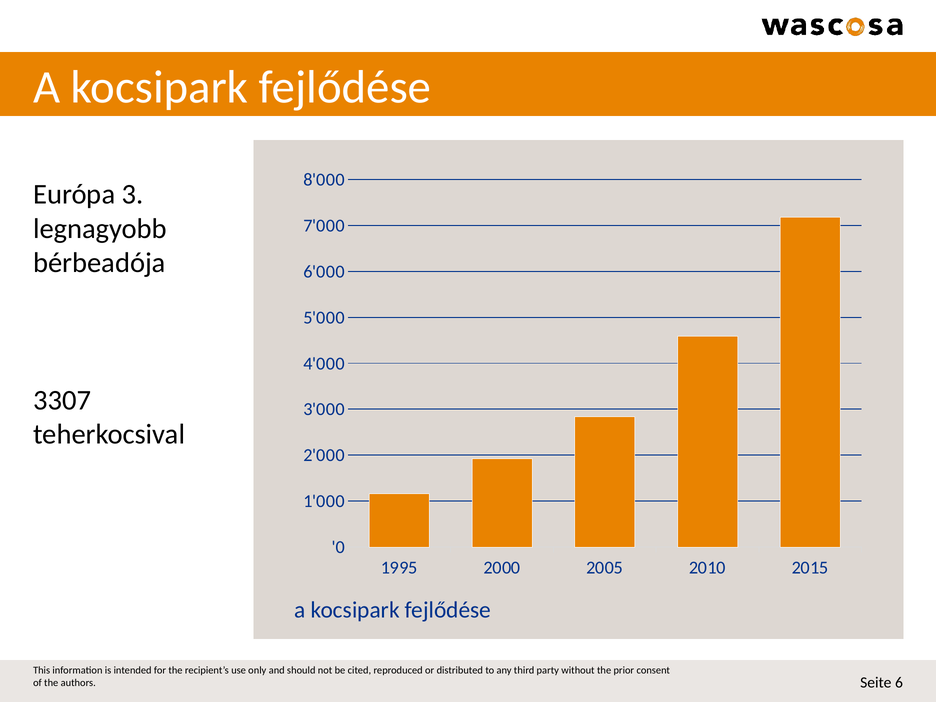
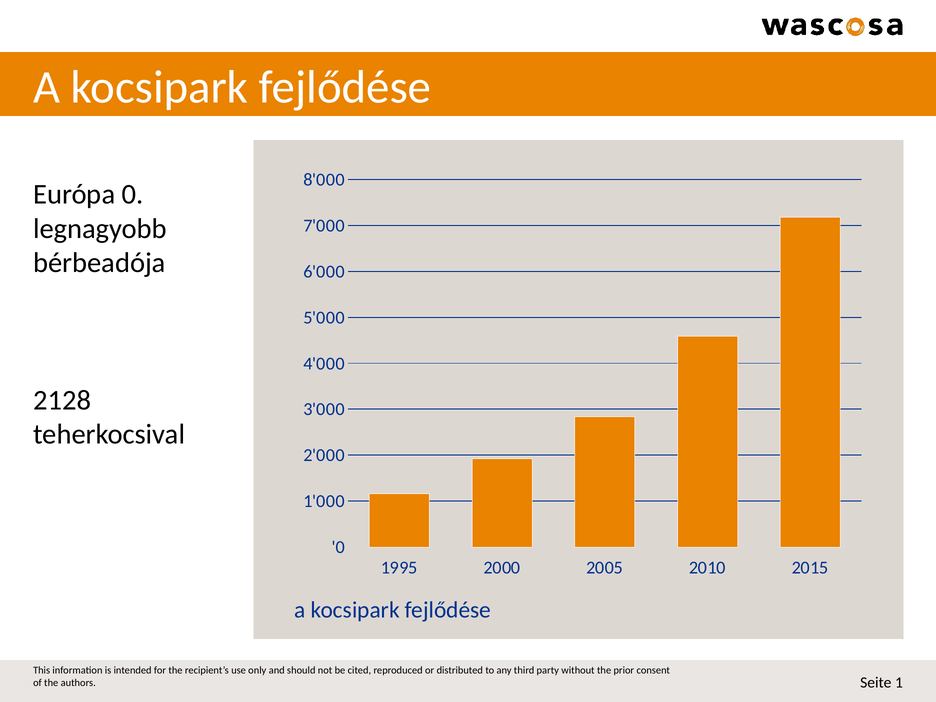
Európa 3: 3 -> 0 (132, 194)
3307: 3307 -> 2128 (62, 400)
6: 6 -> 1 (899, 683)
